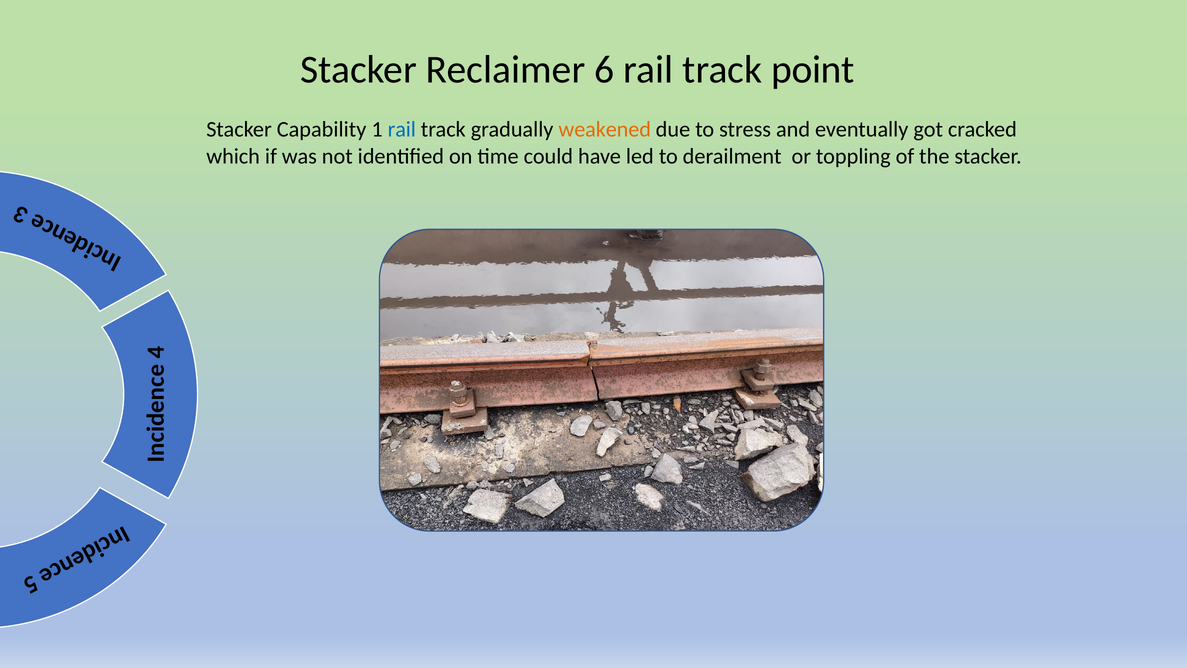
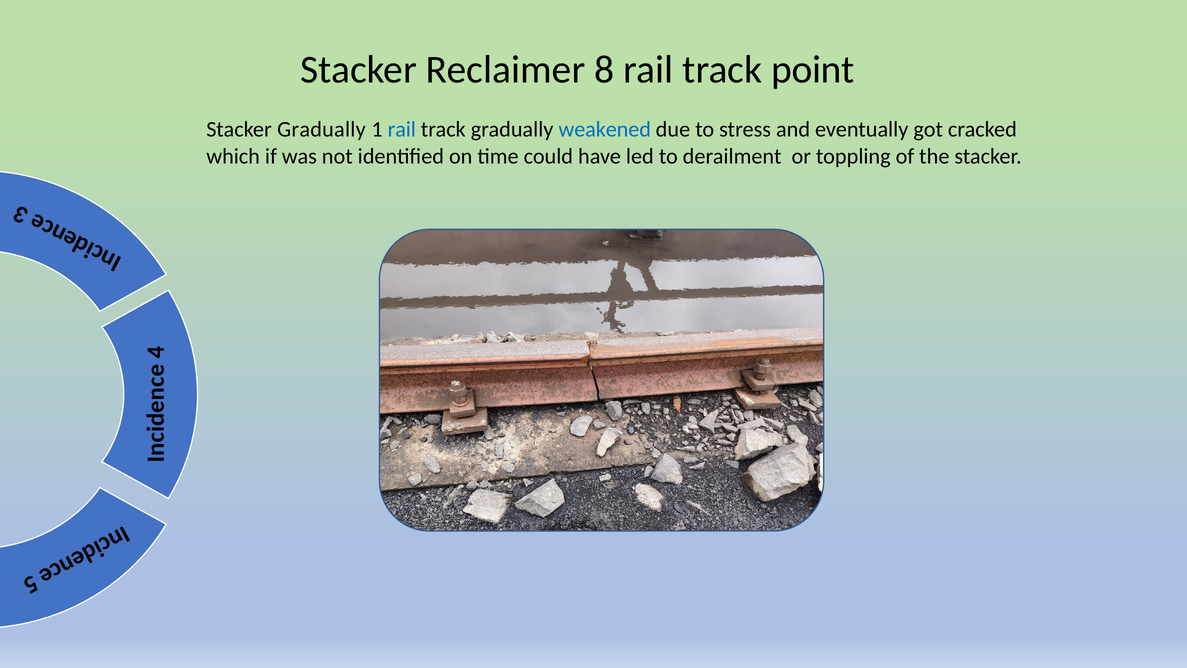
6: 6 -> 8 (604, 70)
Stacker Capability: Capability -> Gradually (321, 130)
weakened colour: orange -> blue (605, 130)
